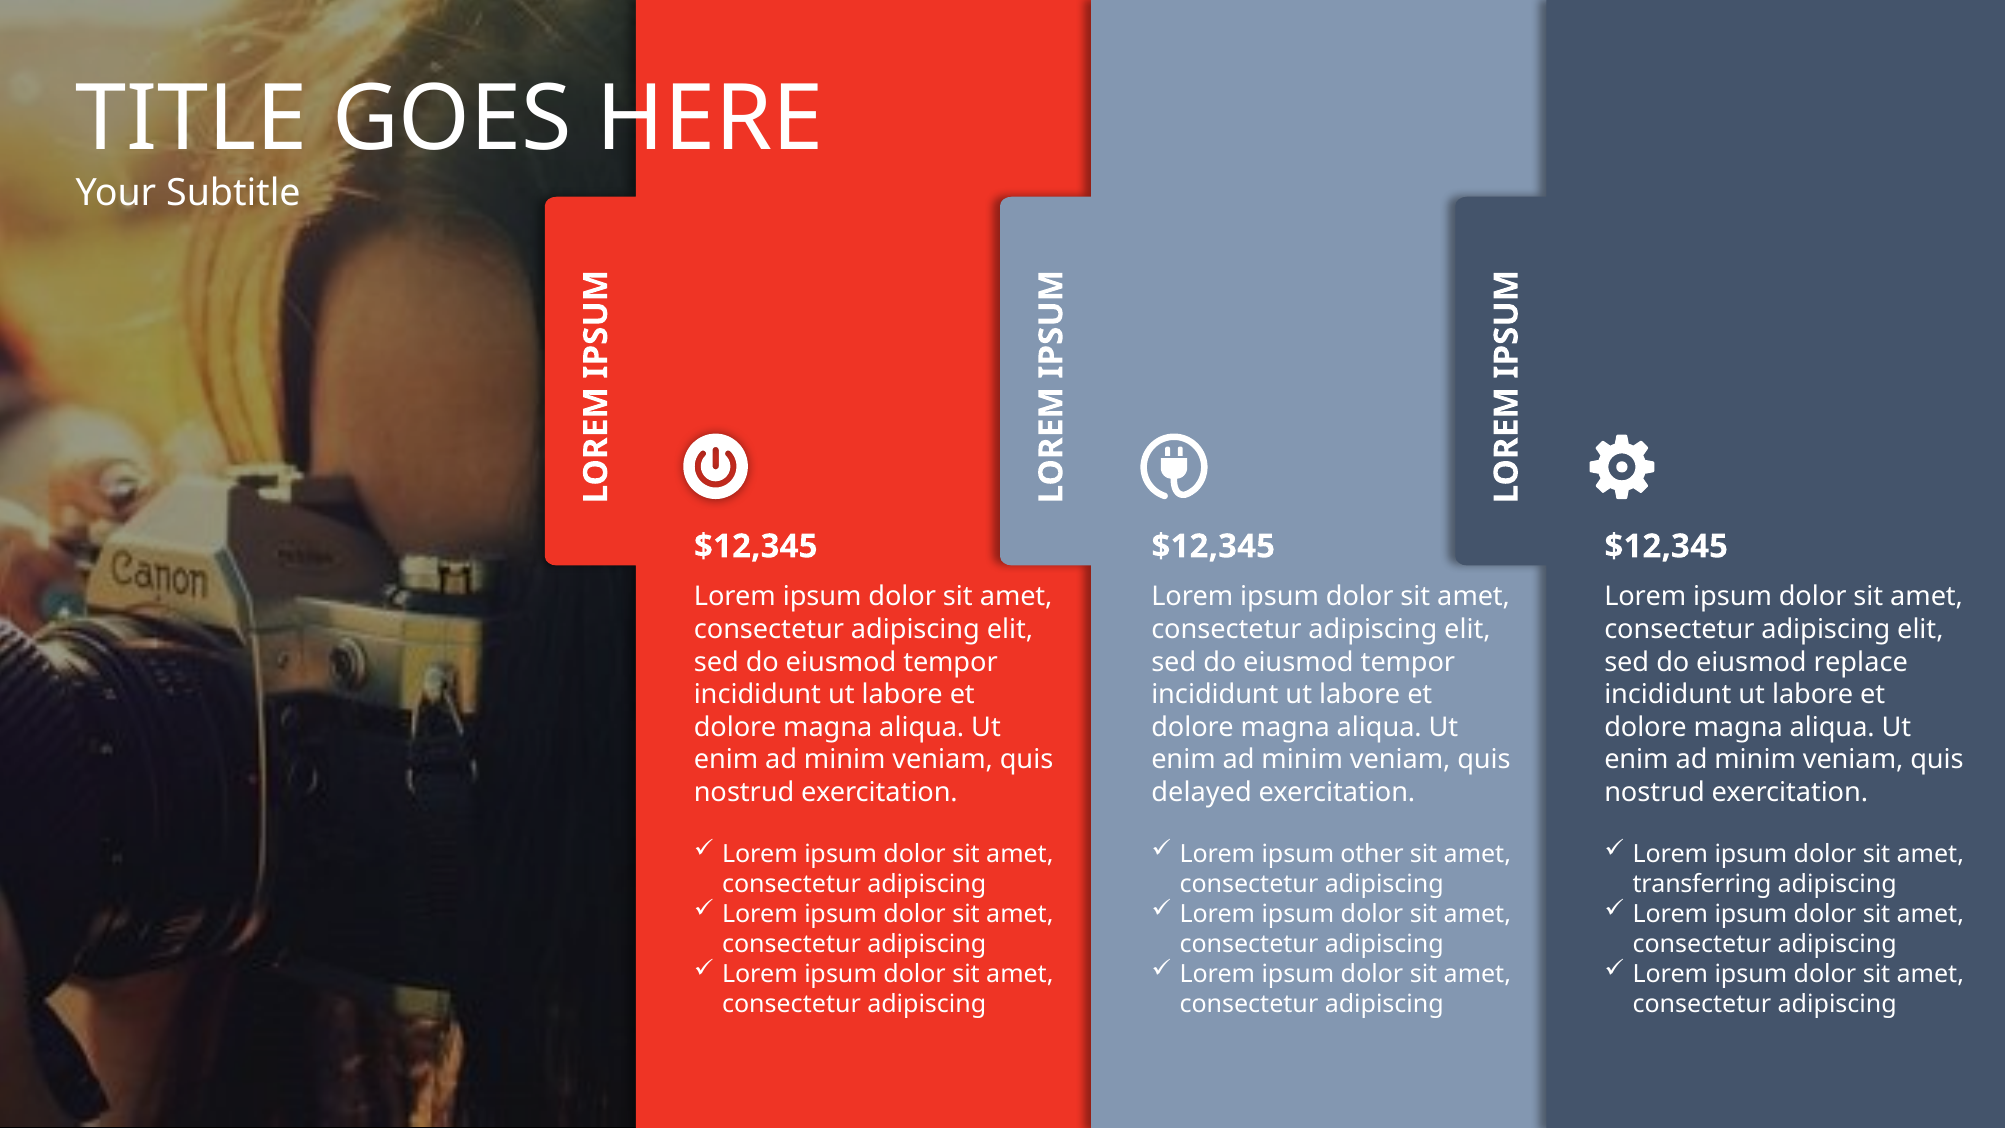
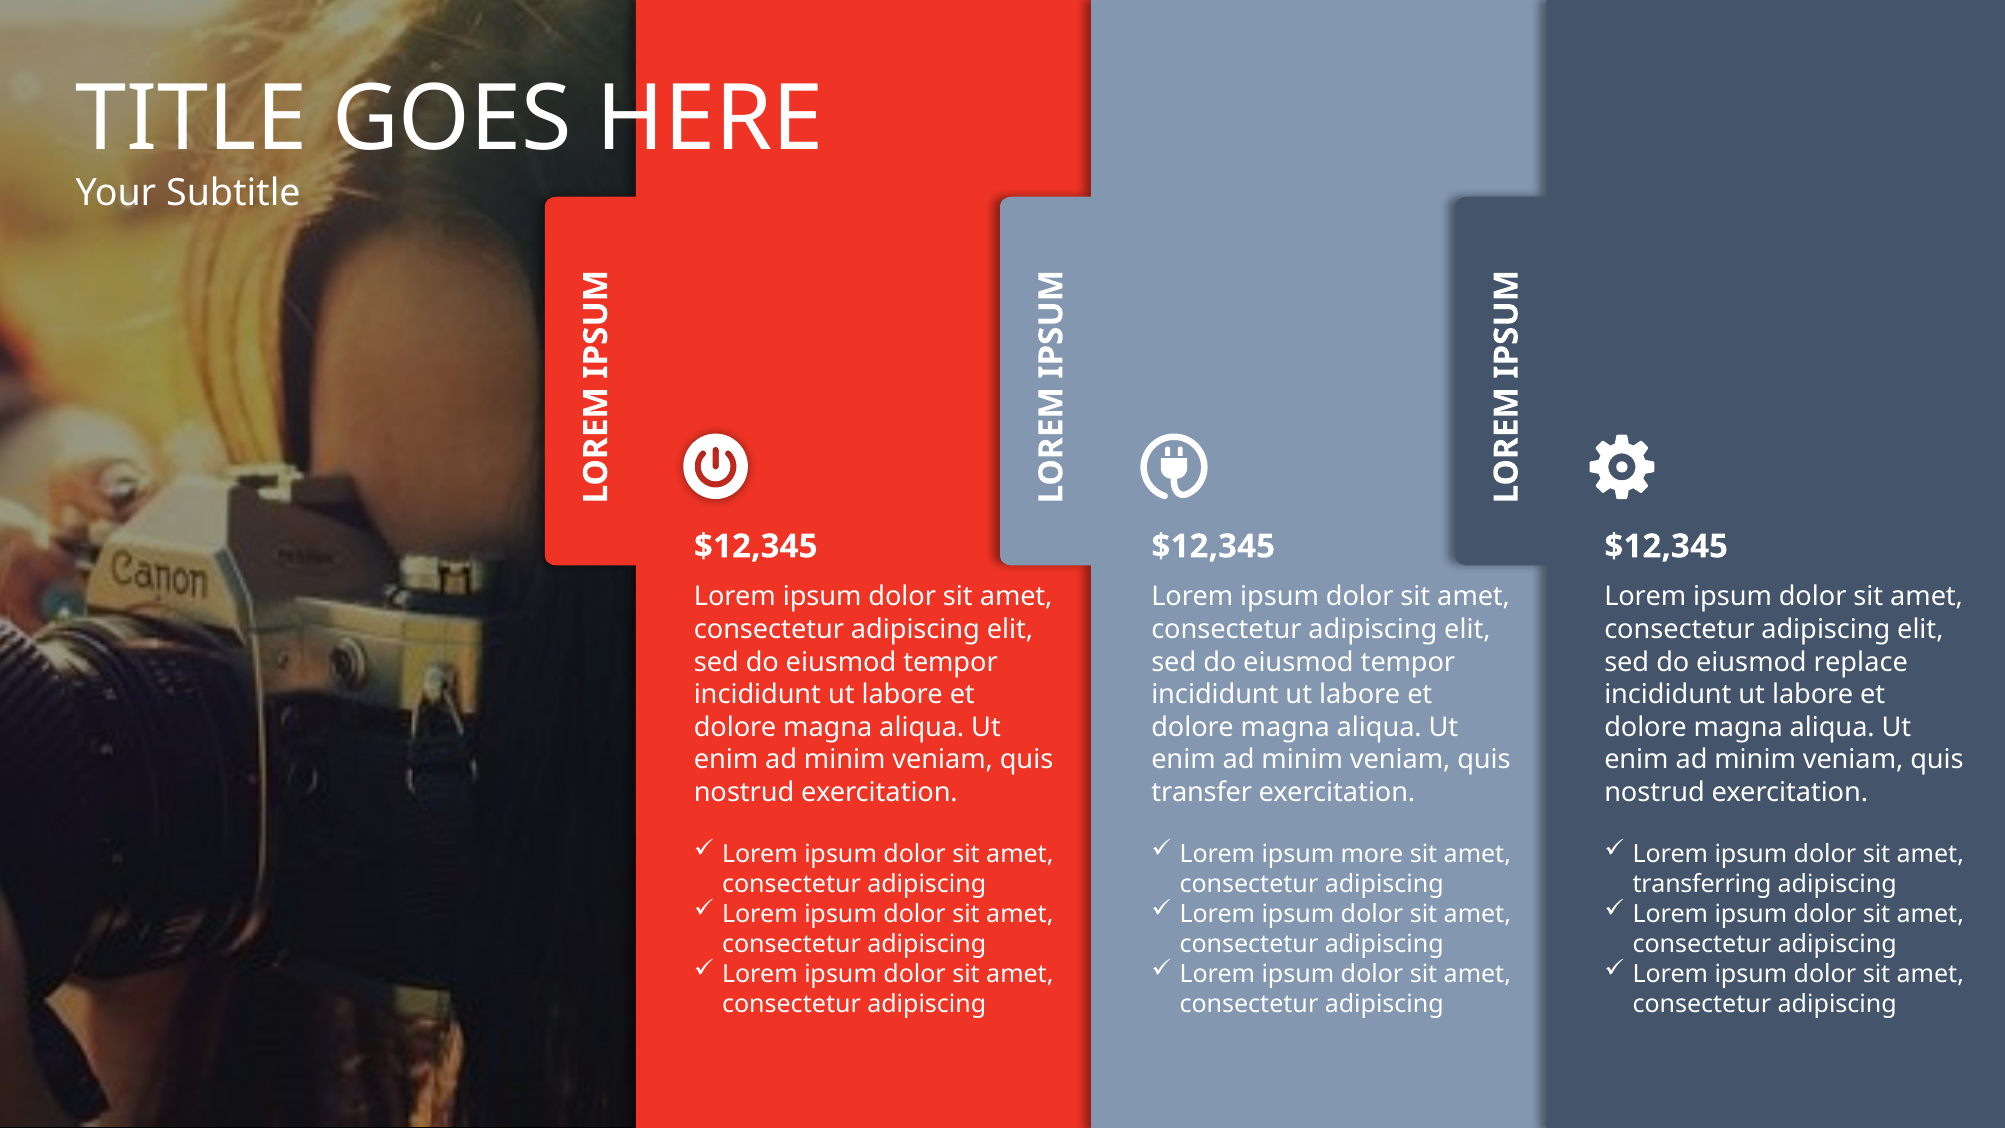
delayed: delayed -> transfer (1202, 792)
other: other -> more (1372, 854)
